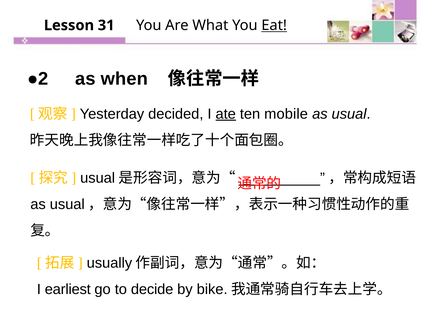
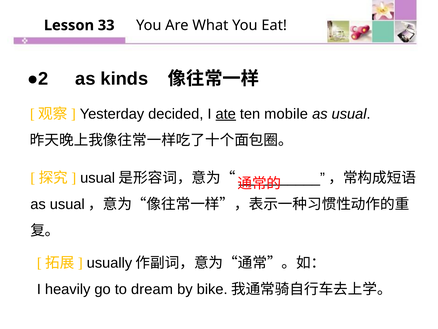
31: 31 -> 33 (106, 25)
Eat underline: present -> none (274, 25)
when: when -> kinds (124, 79)
earliest: earliest -> heavily (68, 289)
decide: decide -> dream (152, 289)
